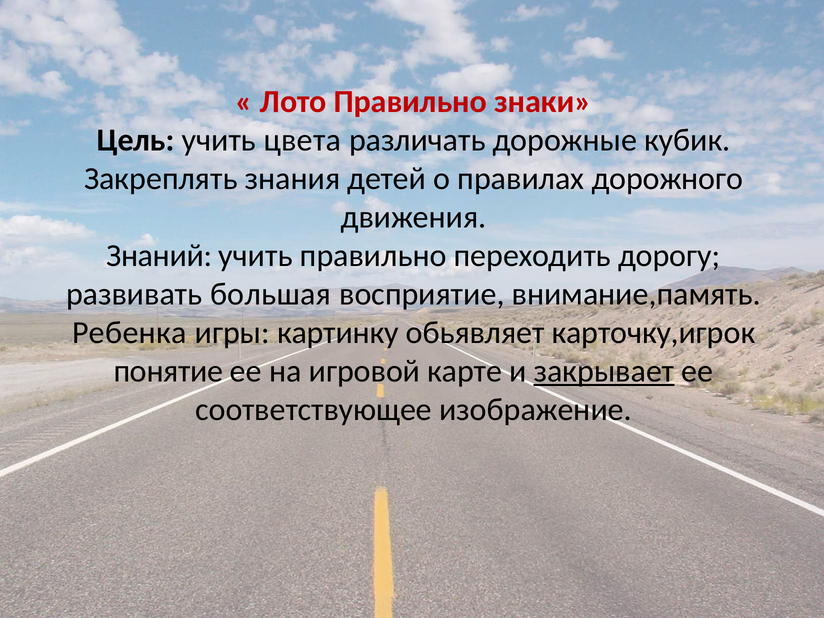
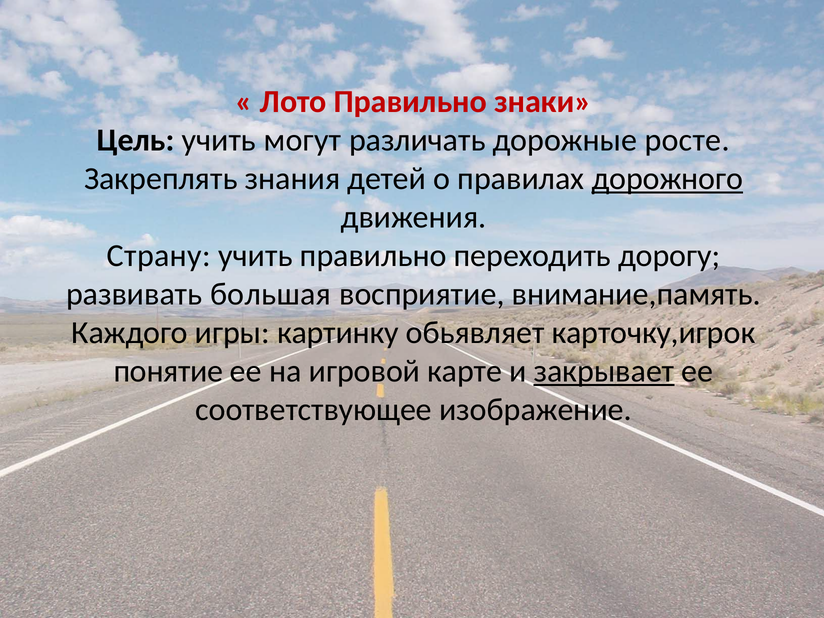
цвета: цвета -> могут (302, 140)
кубик: кубик -> росте (687, 140)
дорожного underline: none -> present (667, 179)
Знаний: Знаний -> Страну (159, 256)
Ребенка: Ребенка -> Каждого (130, 333)
